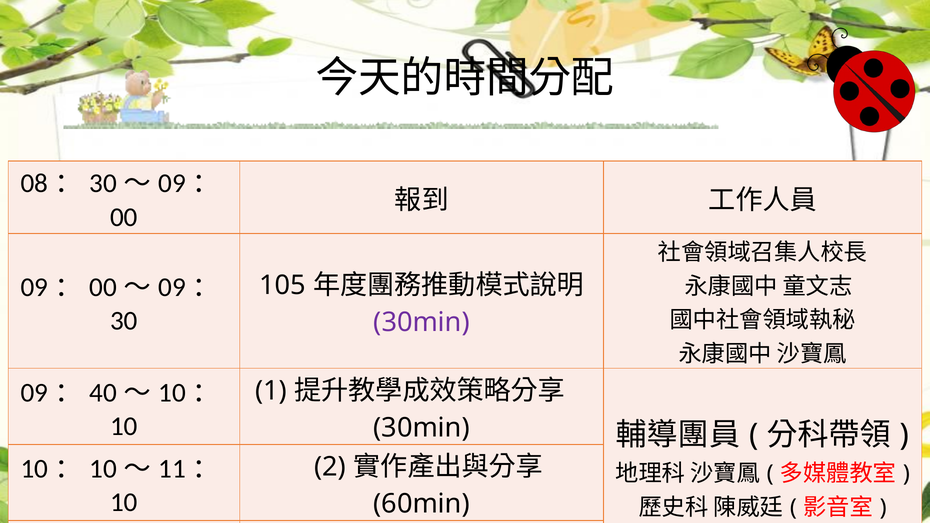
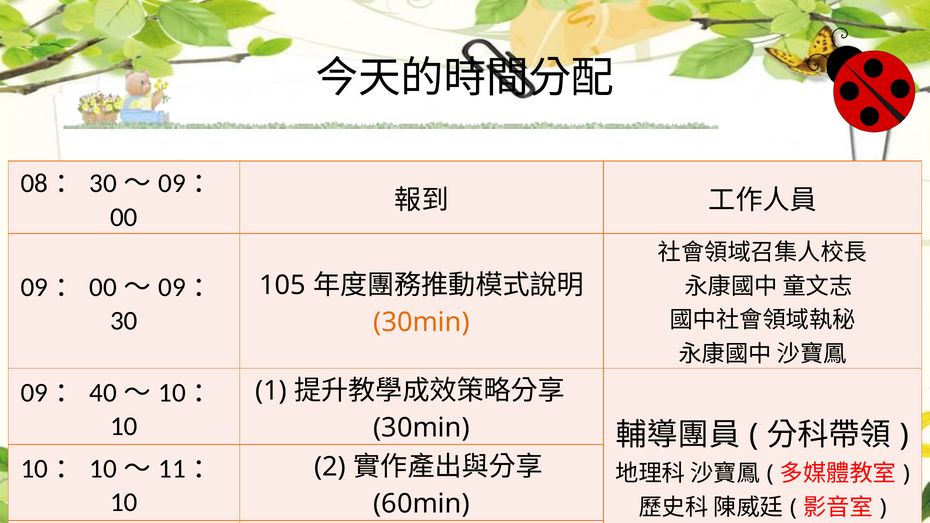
30min colour: purple -> orange (422, 322)
